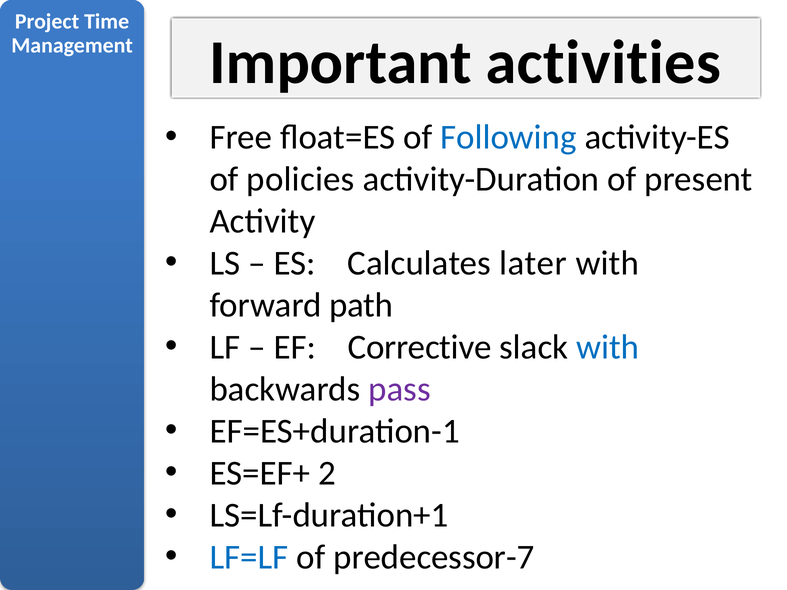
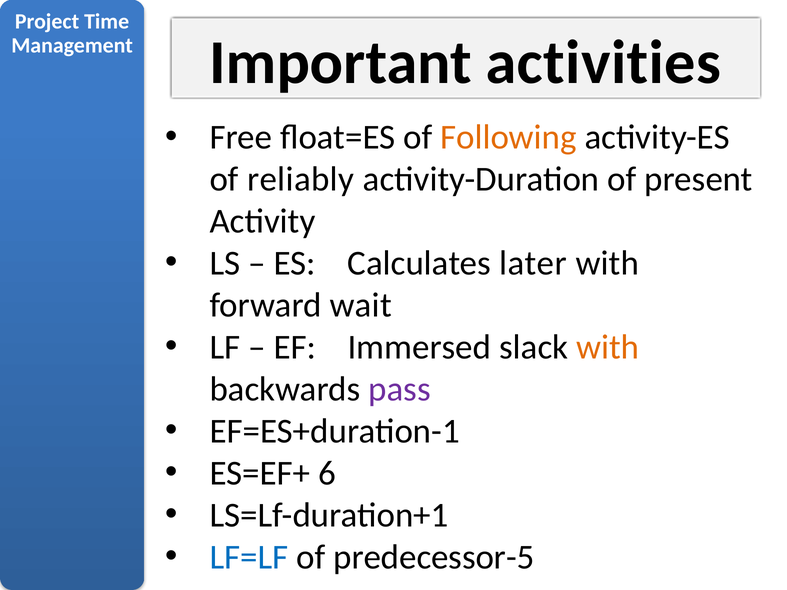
Following colour: blue -> orange (508, 137)
policies: policies -> reliably (301, 179)
path: path -> wait (361, 305)
Corrective: Corrective -> Immersed (419, 347)
with colour: blue -> orange (608, 347)
2: 2 -> 6 (327, 473)
predecessor-7: predecessor-7 -> predecessor-5 (434, 557)
